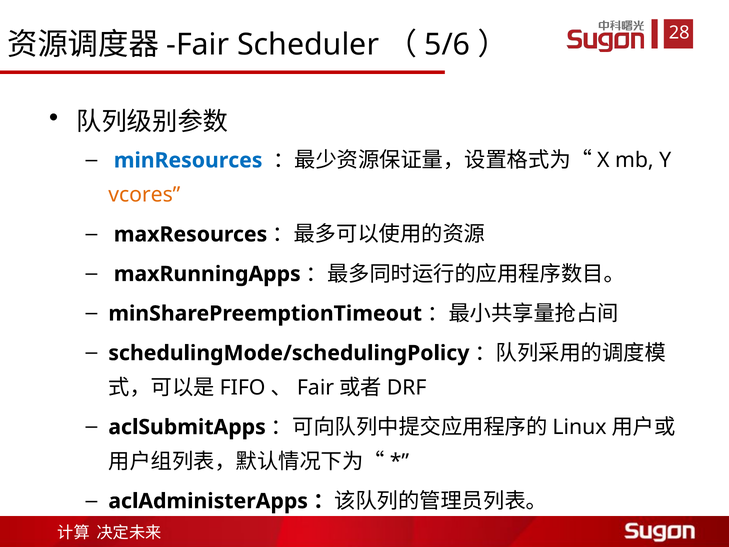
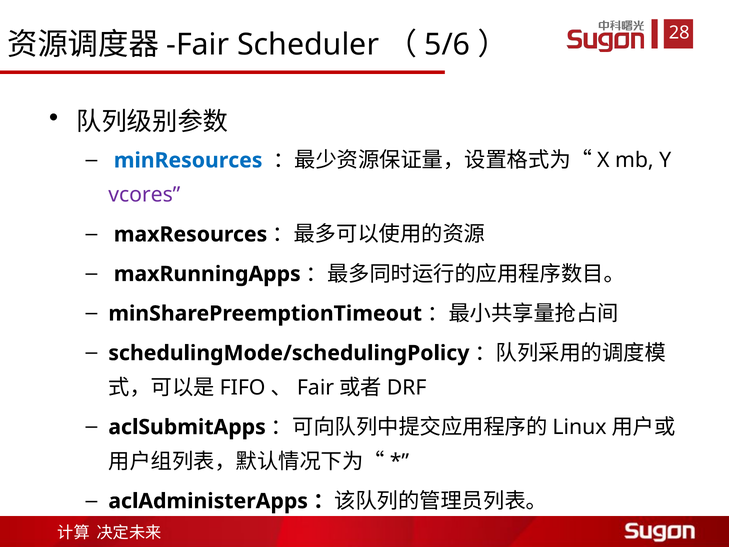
vcores colour: orange -> purple (144, 195)
